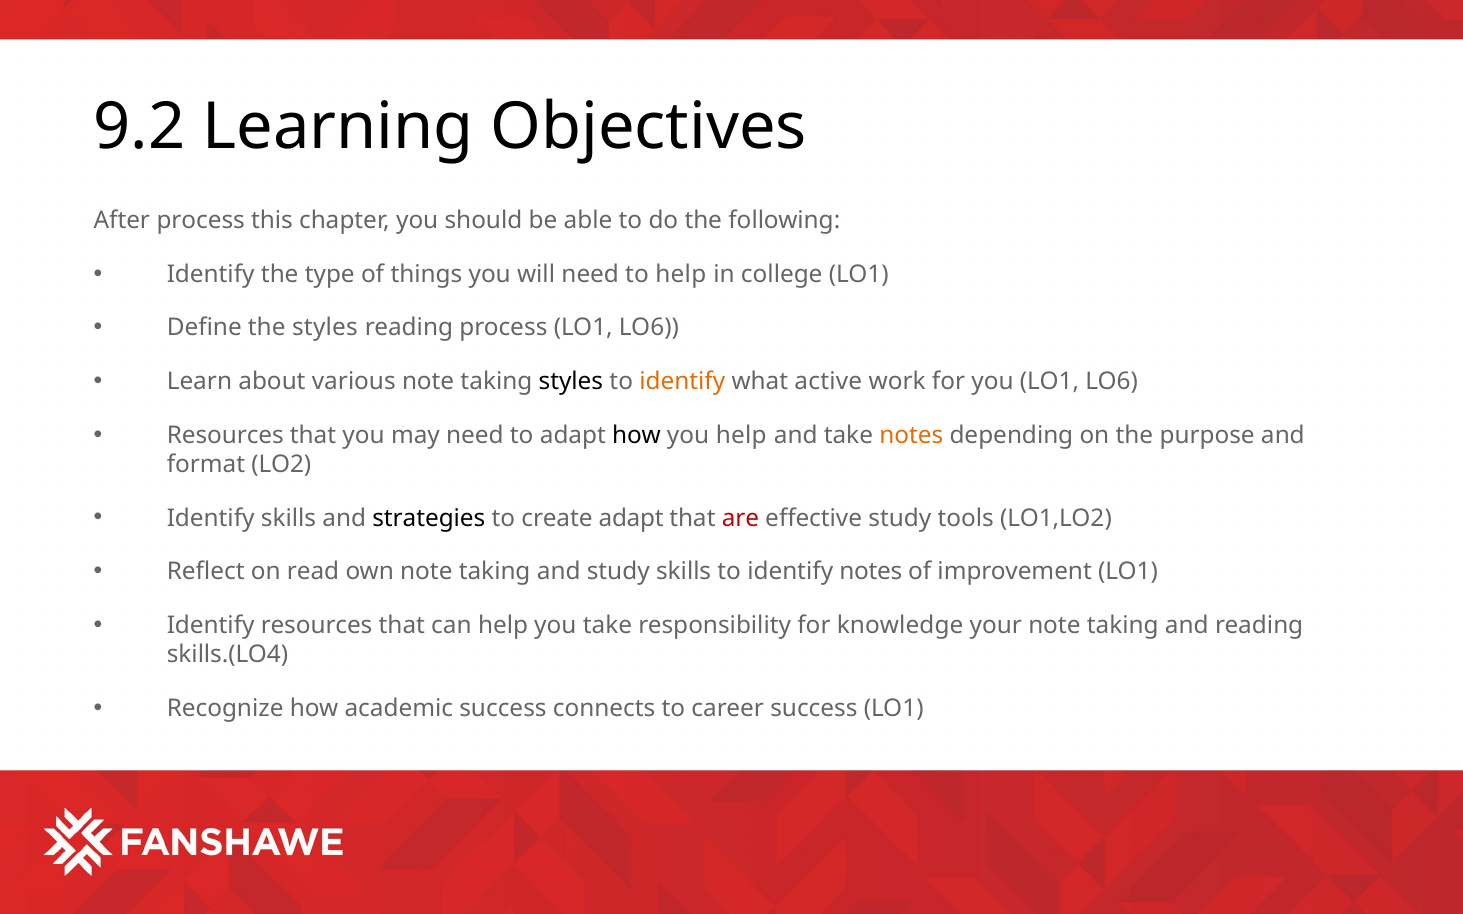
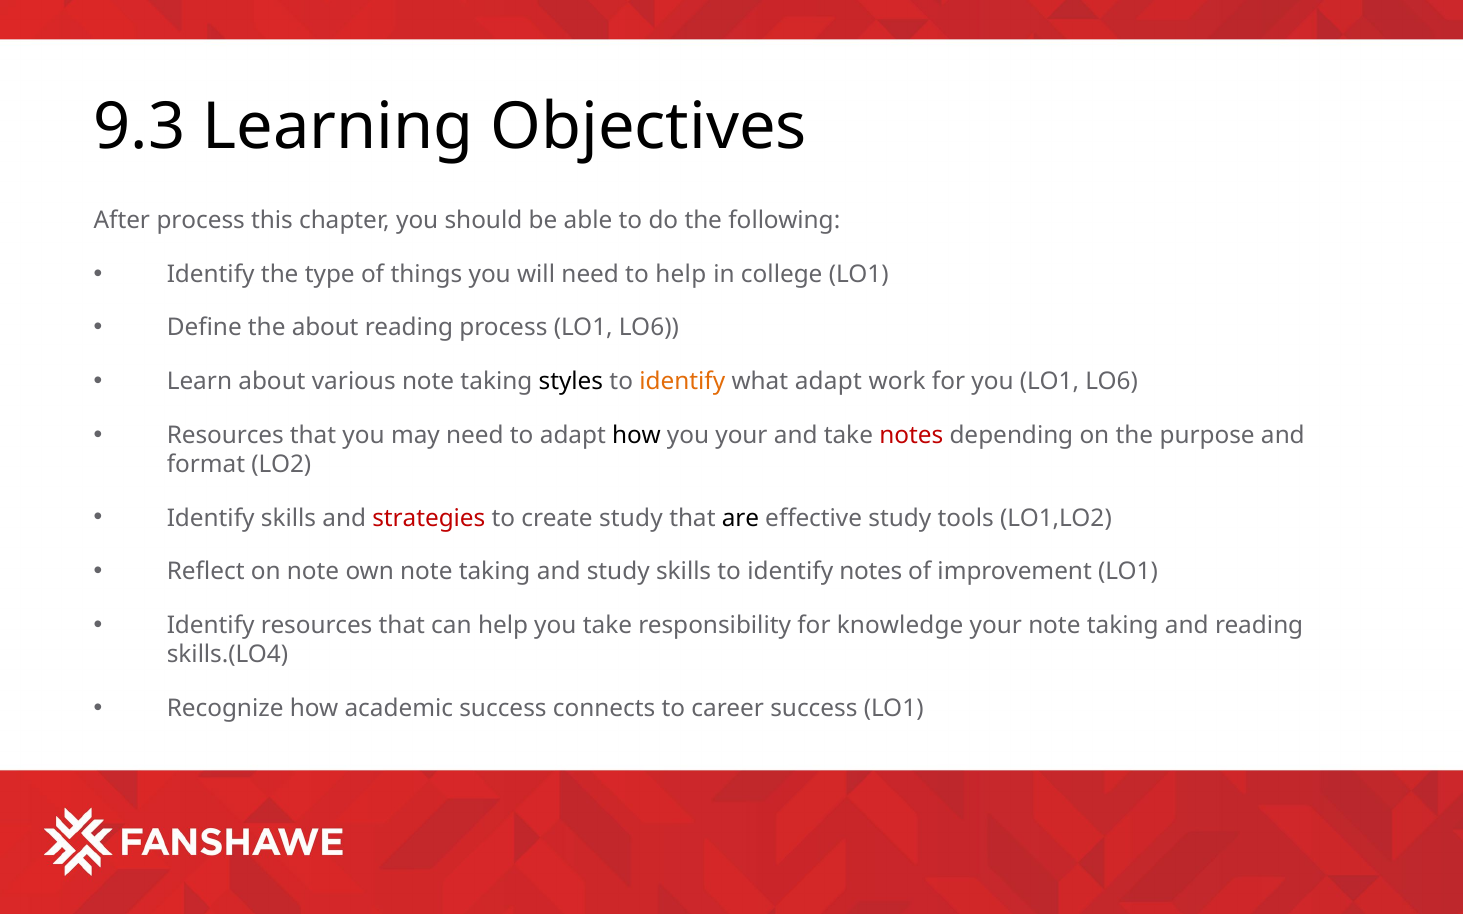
9.2: 9.2 -> 9.3 (140, 127)
the styles: styles -> about (325, 328)
what active: active -> adapt (828, 382)
you help: help -> your (741, 435)
notes colour: orange -> red (911, 435)
strategies colour: black -> red (429, 518)
create adapt: adapt -> study (631, 518)
are colour: red -> black (741, 518)
on read: read -> note (313, 572)
